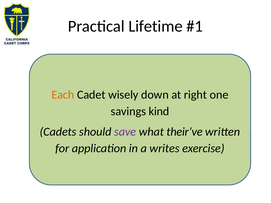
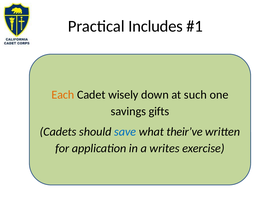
Lifetime: Lifetime -> Includes (156, 26)
right: right -> such (195, 95)
kind: kind -> gifts (159, 111)
save colour: purple -> blue (125, 132)
